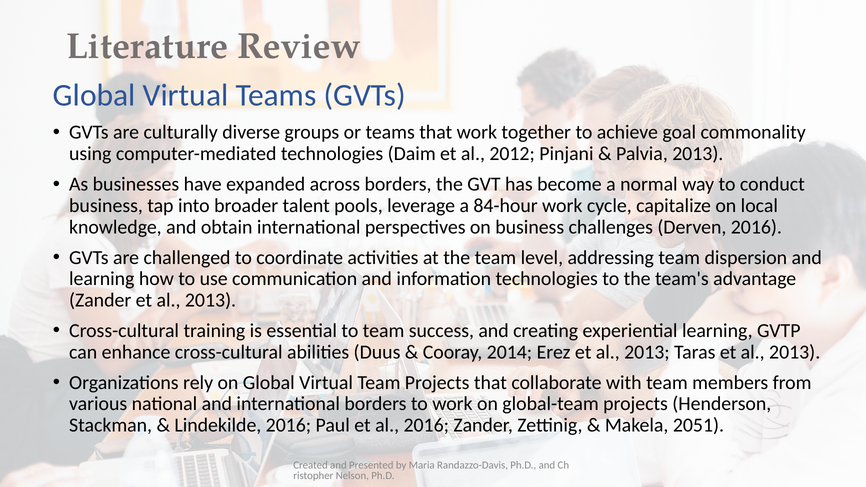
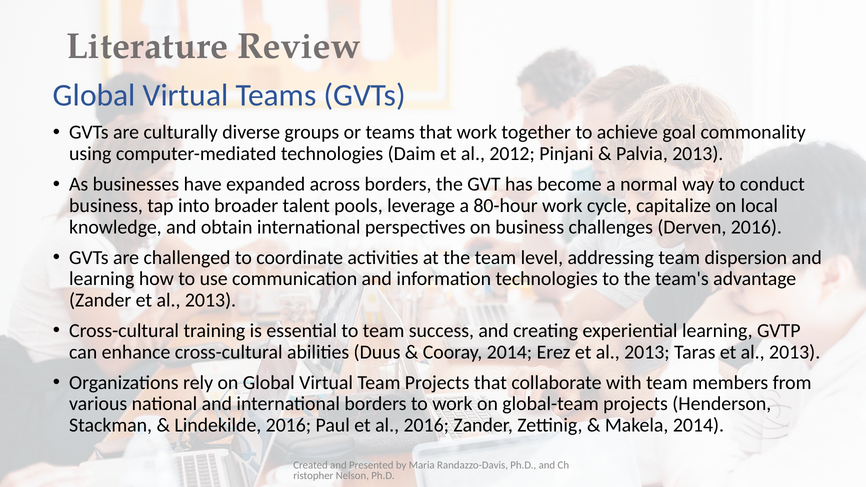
84-hour: 84-hour -> 80-hour (506, 206)
Makela 2051: 2051 -> 2014 (698, 425)
